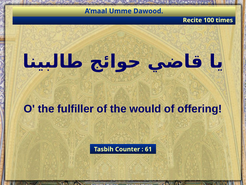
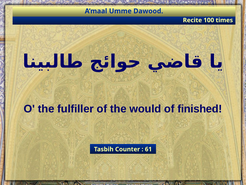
offering: offering -> finished (200, 109)
